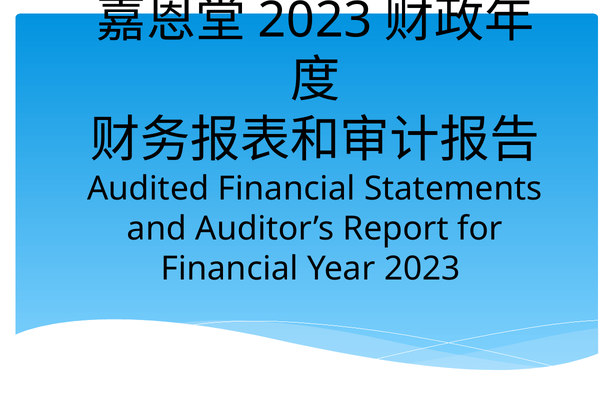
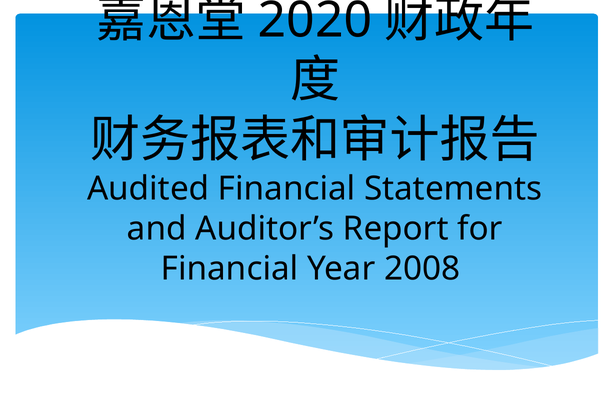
2023: 2023 -> 2020 (315, 20)
Year 2023: 2023 -> 2008 (422, 269)
